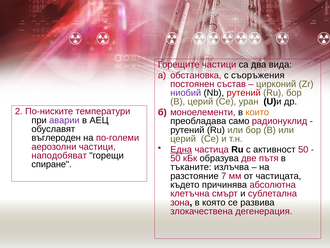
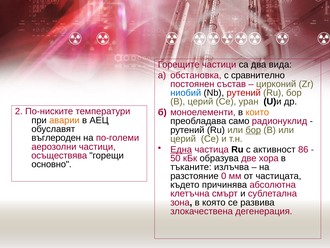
съоръжения: съоръжения -> сравнително (258, 75)
ниобий colour: purple -> blue (186, 93)
аварии colour: purple -> orange (64, 120)
бор underline: none -> present (253, 130)
активност 50: 50 -> 86 (303, 149)
наподобяват: наподобяват -> осъществява (59, 155)
пътя: пътя -> хора (269, 158)
спиране: спиране -> основно (52, 164)
7: 7 -> 0 (224, 176)
